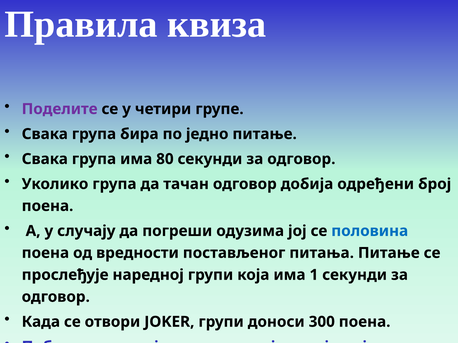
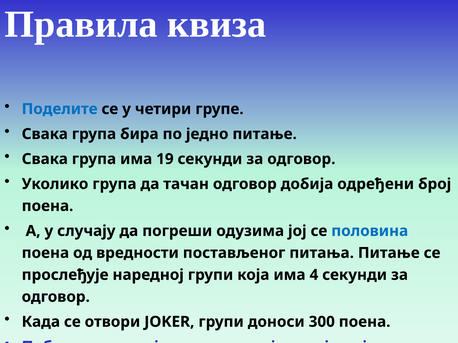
Поделите colour: purple -> blue (60, 109)
80: 80 -> 19 (165, 159)
1: 1 -> 4 (314, 275)
